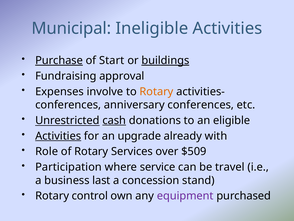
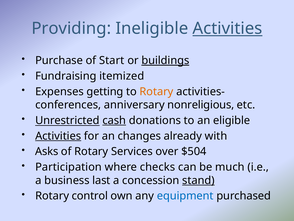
Municipal: Municipal -> Providing (71, 28)
Activities underline: none -> present (227, 28)
Purchase underline: present -> none (59, 60)
approval: approval -> itemized (122, 76)
involve: involve -> getting (105, 91)
anniversary conferences: conferences -> nonreligious (201, 105)
upgrade: upgrade -> changes (139, 136)
Role: Role -> Asks (47, 151)
$509: $509 -> $504 (194, 151)
service: service -> checks (158, 167)
travel: travel -> much (230, 167)
stand underline: none -> present (198, 180)
equipment colour: purple -> blue (185, 196)
